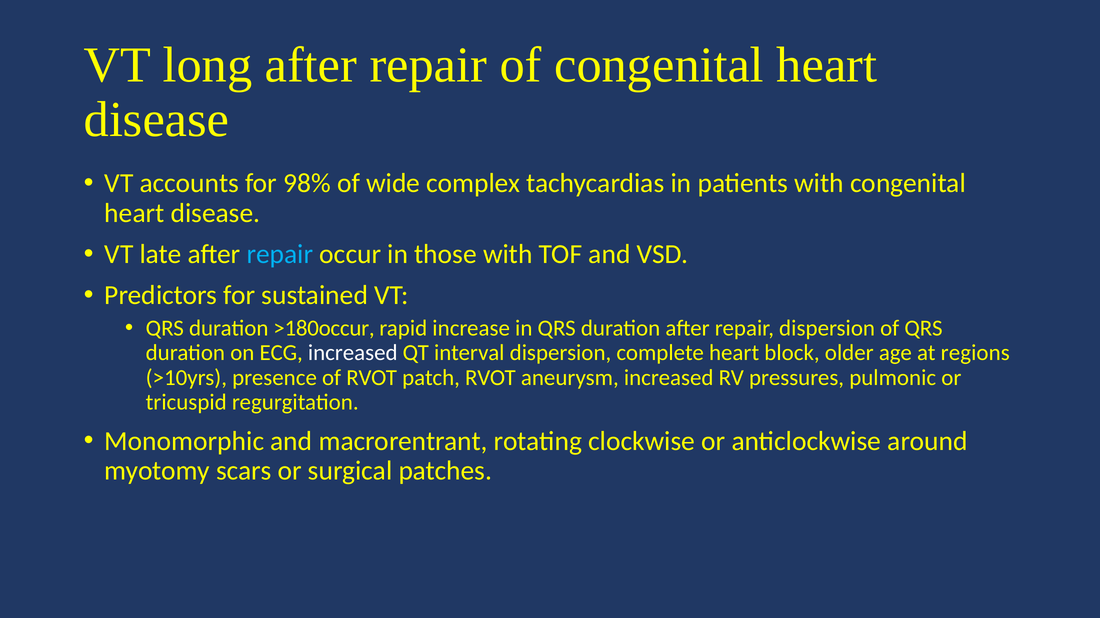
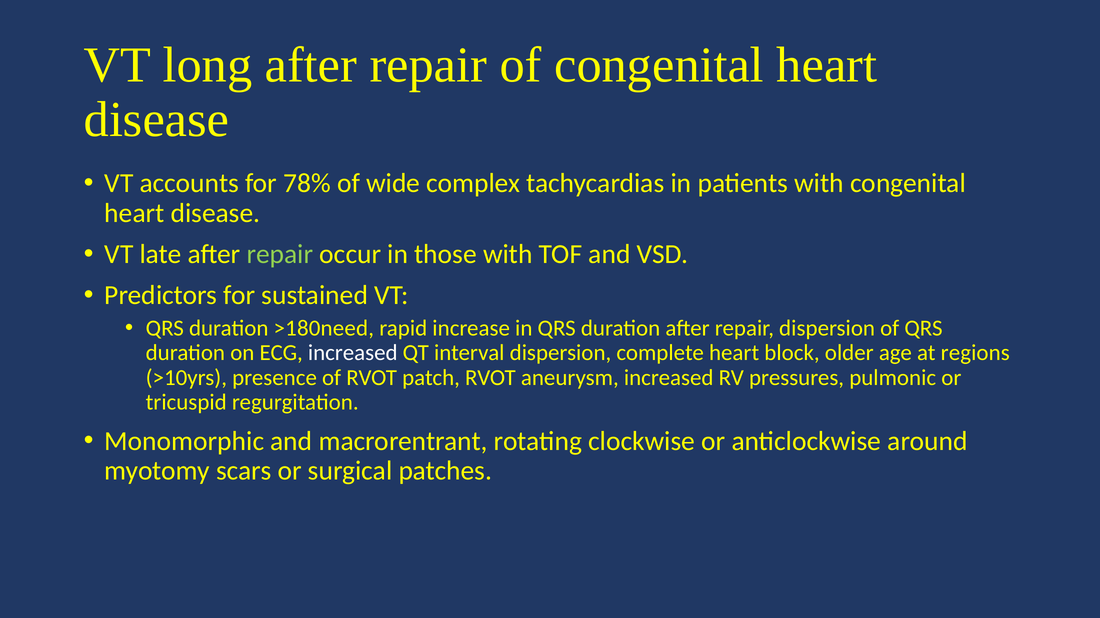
98%: 98% -> 78% (307, 184)
repair colour: light blue -> light green (280, 254)
>180occur: >180occur -> >180need (324, 329)
